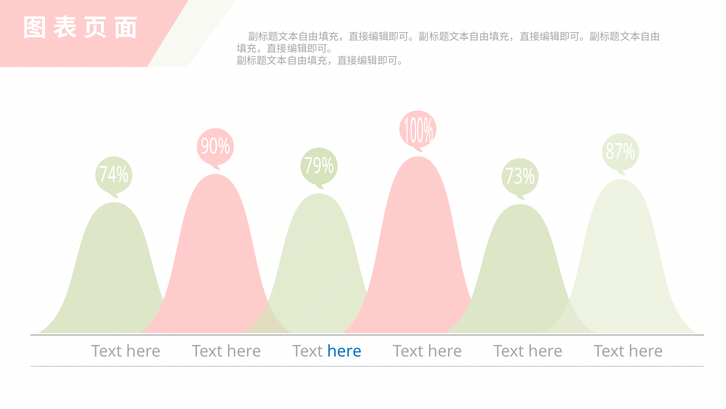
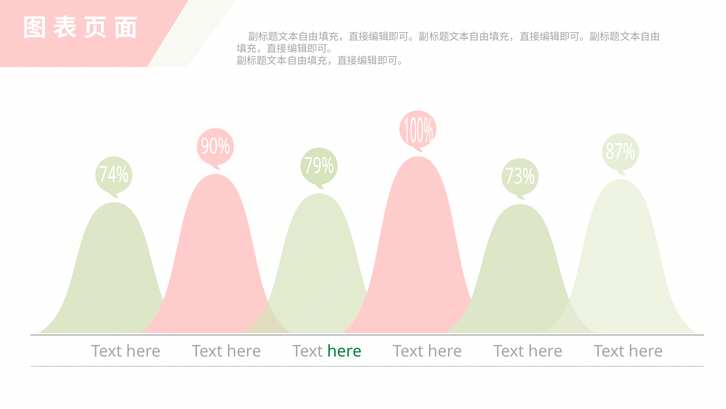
here colour: blue -> green (344, 351)
